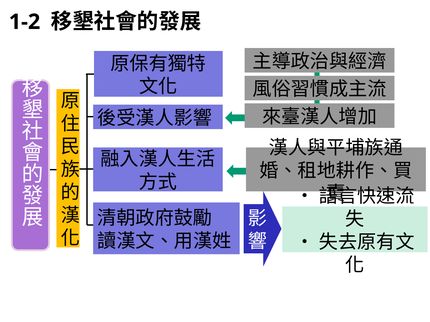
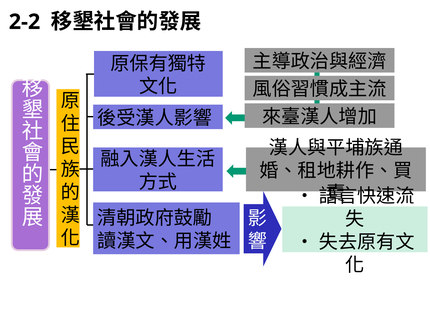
1-2: 1-2 -> 2-2 (25, 22)
